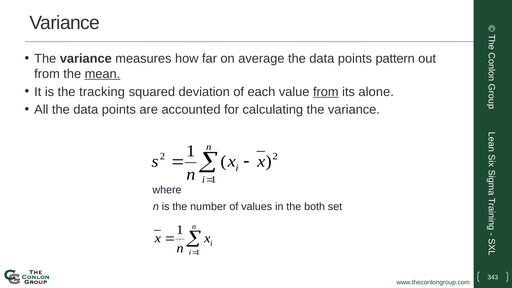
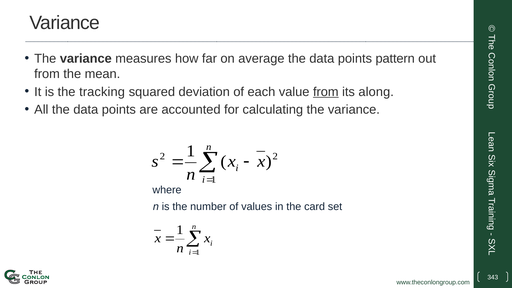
mean underline: present -> none (102, 74)
alone: alone -> along (376, 92)
both: both -> card (315, 207)
